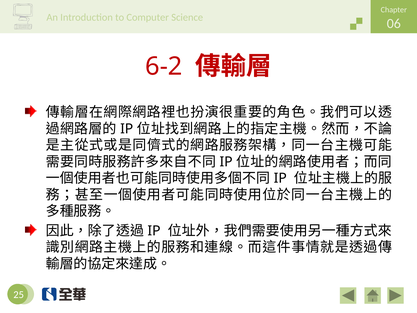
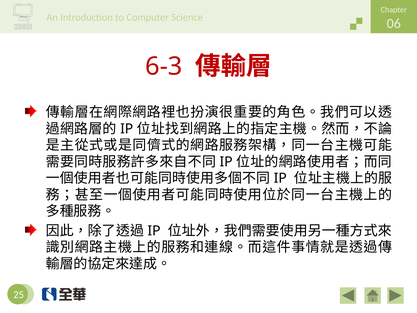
6-2: 6-2 -> 6-3 (164, 66)
